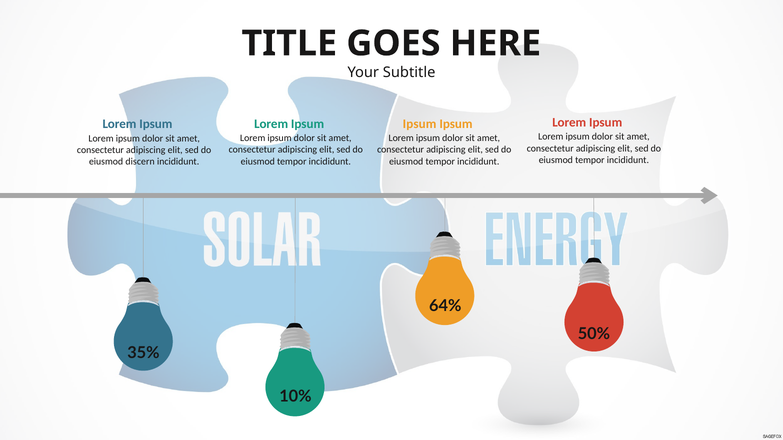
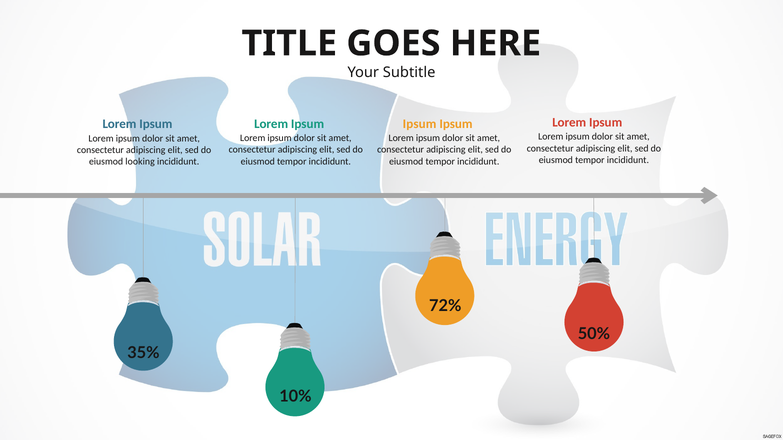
discern: discern -> looking (140, 162)
64%: 64% -> 72% (445, 306)
